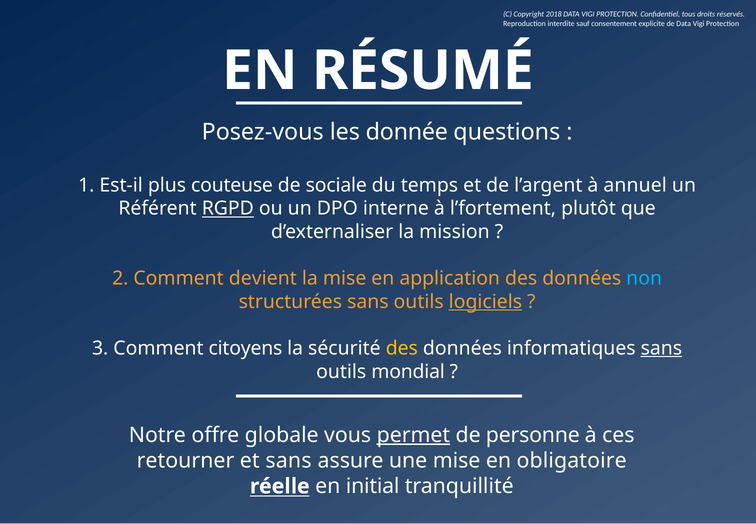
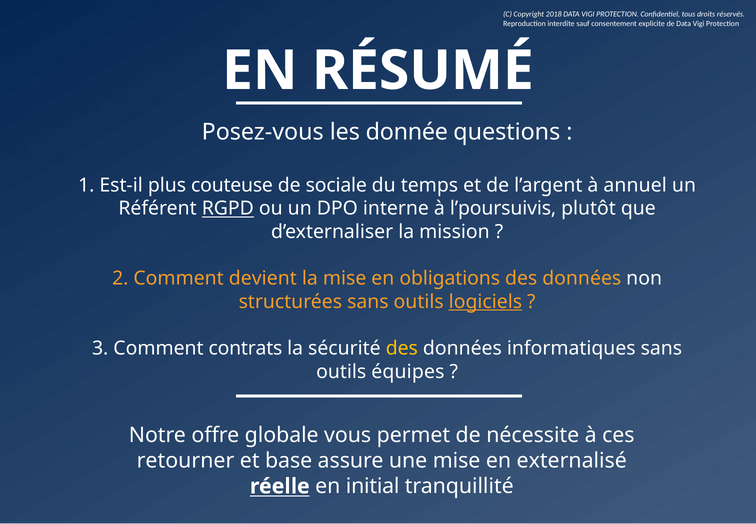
l’fortement: l’fortement -> l’poursuivis (503, 208)
application: application -> obligations (450, 278)
non colour: light blue -> white (644, 278)
citoyens: citoyens -> contrats (245, 348)
sans underline: present -> none (661, 348)
mondial: mondial -> équipes (408, 371)
permet underline: present -> none (413, 435)
personne: personne -> nécessite (533, 435)
et sans: sans -> base (289, 460)
obligatoire: obligatoire -> externalisé (572, 460)
